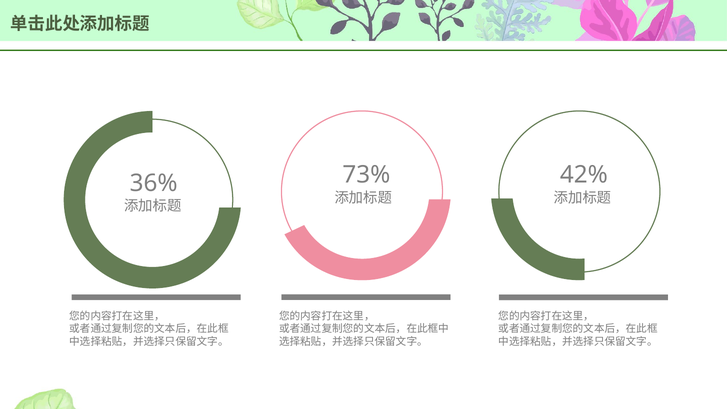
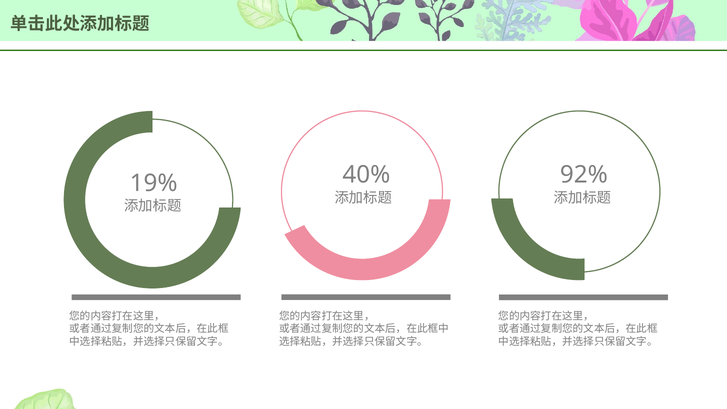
73%: 73% -> 40% (366, 175)
42%: 42% -> 92% (584, 175)
36%: 36% -> 19% (154, 183)
